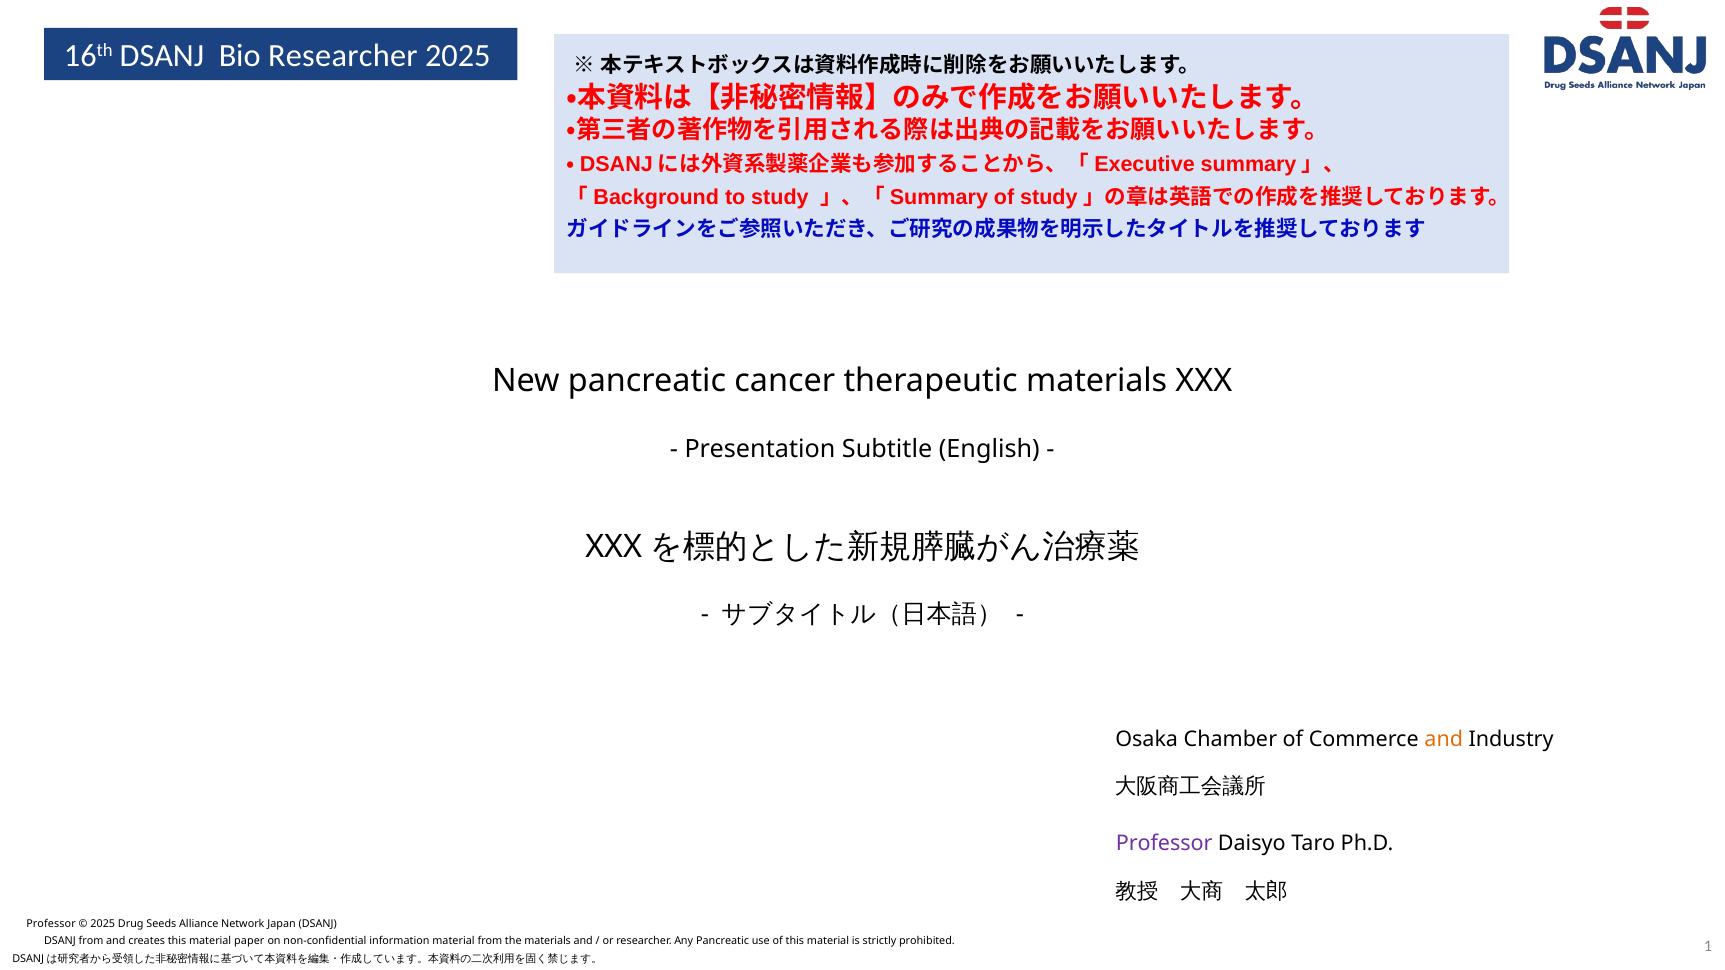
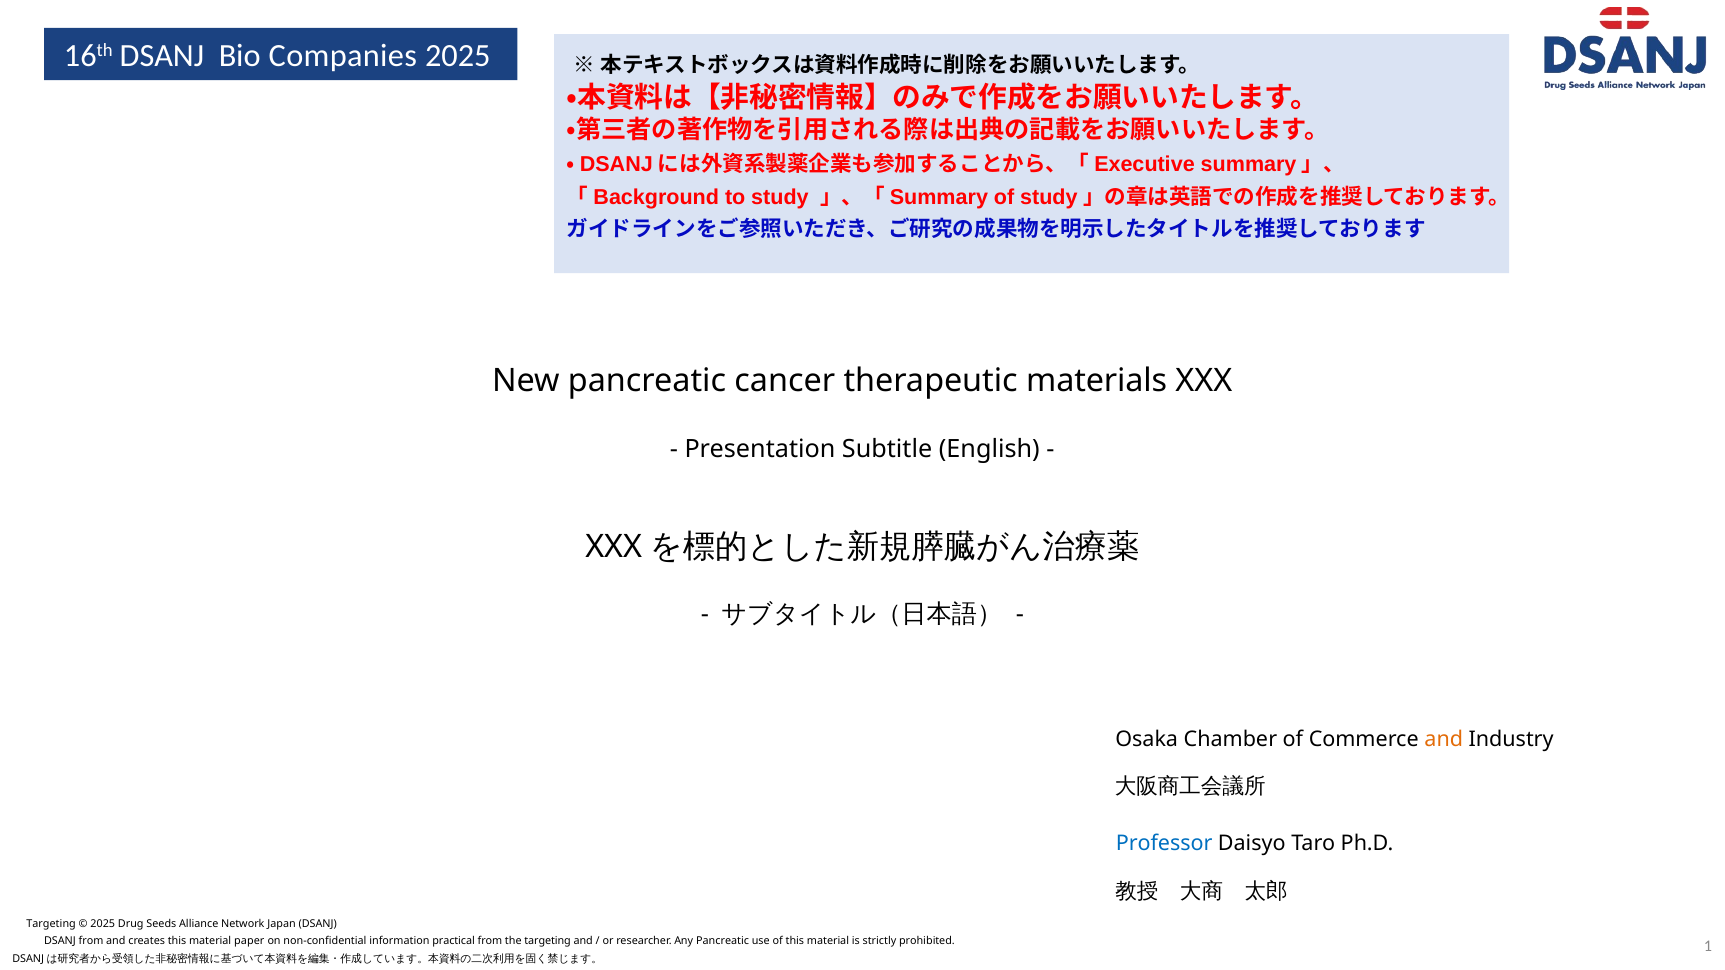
Bio Researcher: Researcher -> Companies (343, 56)
Professor colour: purple -> blue (1164, 844)
Professor: Professor -> Targeting (51, 924)
information material: material -> practical (454, 942)
the materials: materials -> targeting (548, 942)
